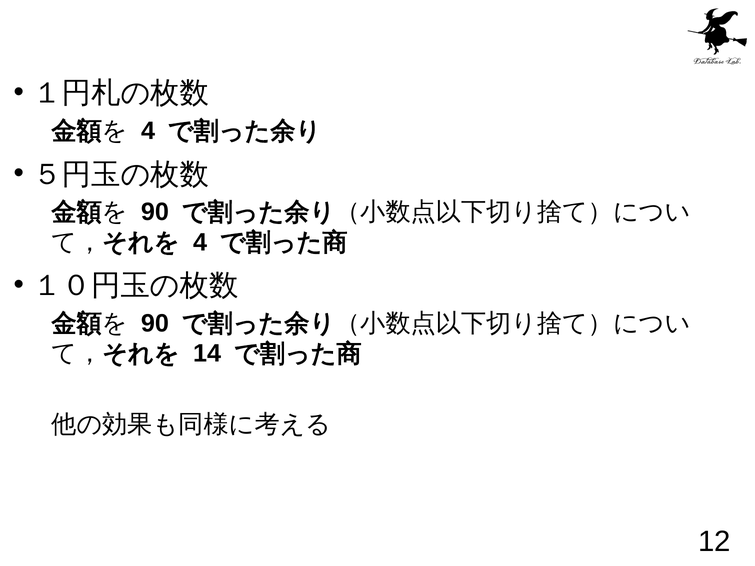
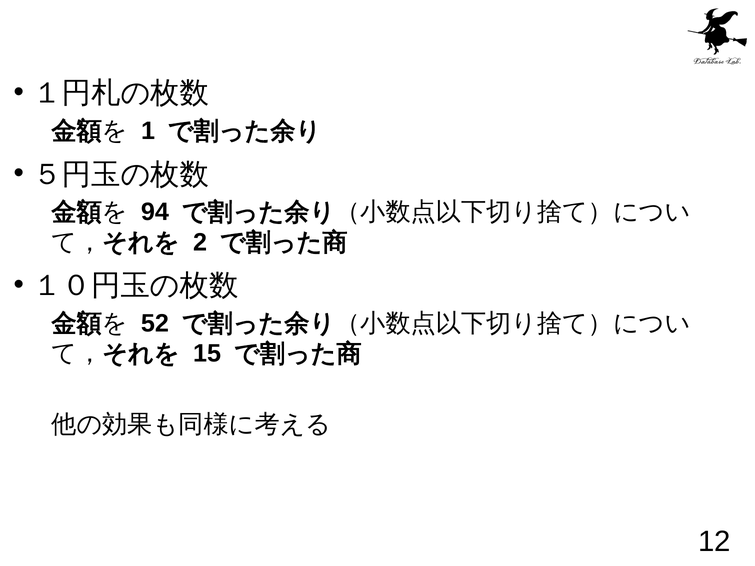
4: 4 -> 1 (148, 131)
90: 90 -> 94 (155, 212)
4: 4 -> 2 (200, 242)
90: 90 -> 52 (155, 324)
14: 14 -> 15 (207, 354)
